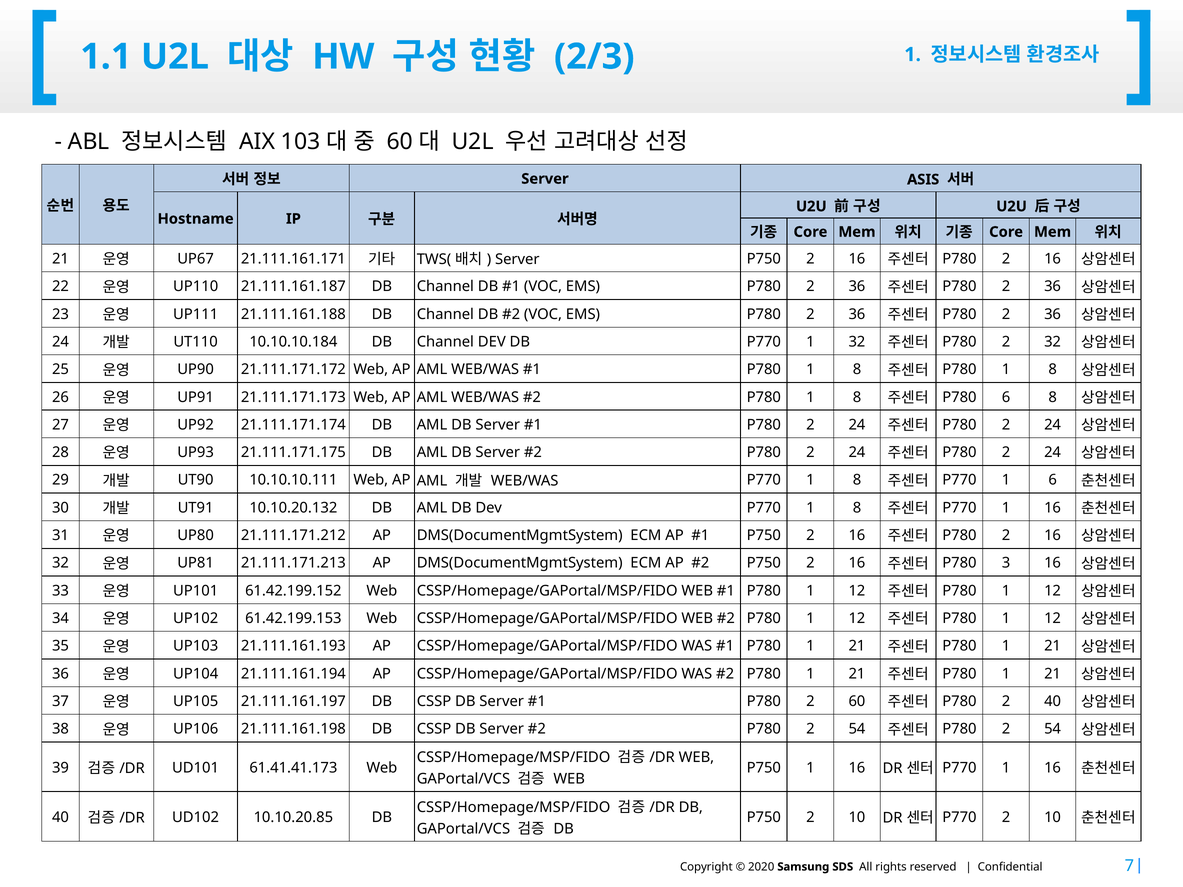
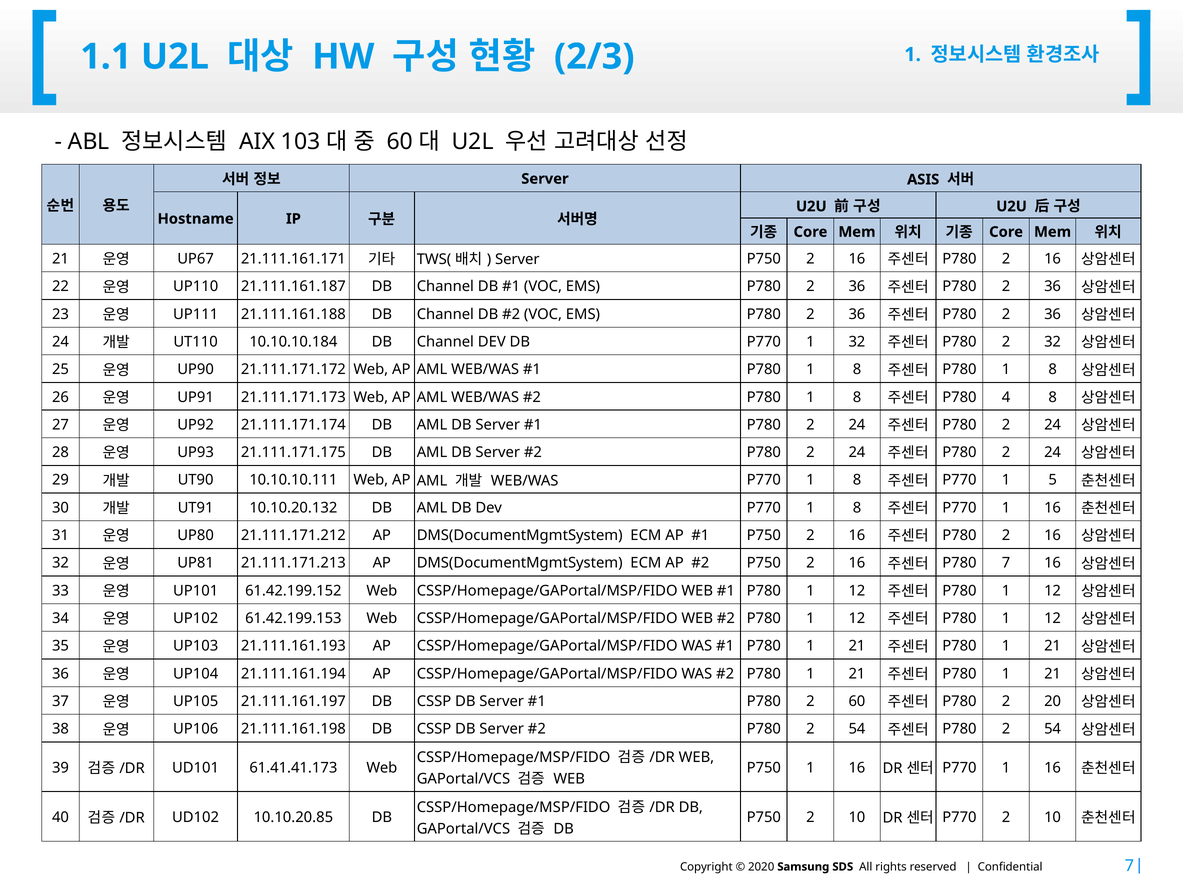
P780 6: 6 -> 4 (1006, 397)
1 6: 6 -> 5 (1053, 480)
P780 3: 3 -> 7 (1006, 563)
2 40: 40 -> 20 (1053, 702)
